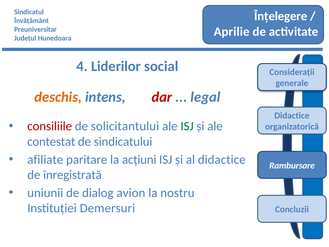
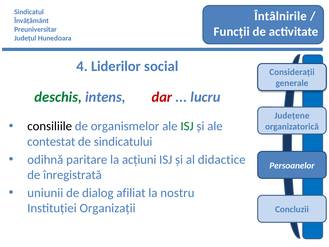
Înțelegere: Înțelegere -> Întâlnirile (281, 16)
Aprilie: Aprilie -> Funcții (232, 32)
deschis colour: orange -> green (58, 97)
legal: legal -> lucru (206, 97)
Didactice: Didactice -> Județene (292, 116)
consiliile colour: red -> black (50, 126)
solicitantului: solicitantului -> organismelor (125, 126)
afiliate: afiliate -> odihnă (45, 159)
Rambursare: Rambursare -> Persoanelor (292, 165)
avion: avion -> afiliat (131, 193)
Demersuri: Demersuri -> Organizații (108, 208)
